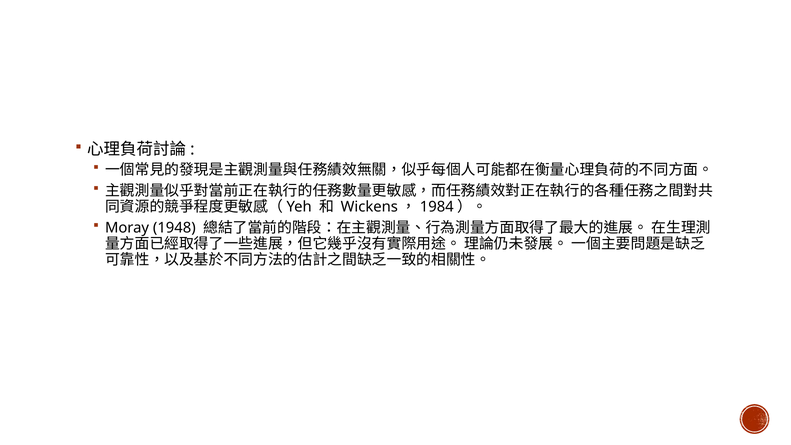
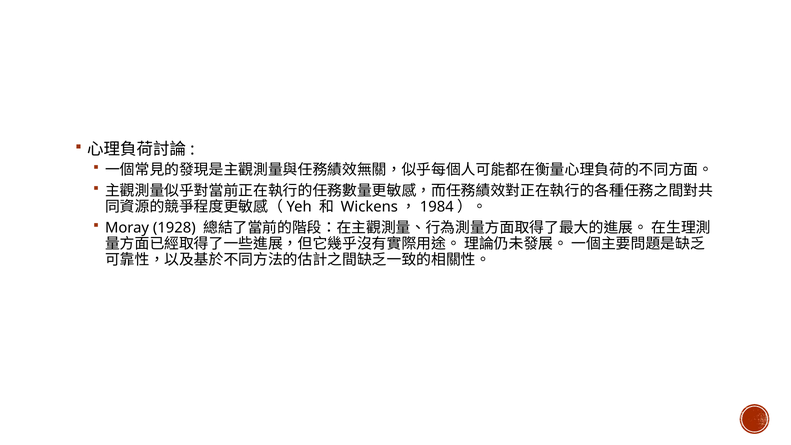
1948: 1948 -> 1928 (174, 228)
